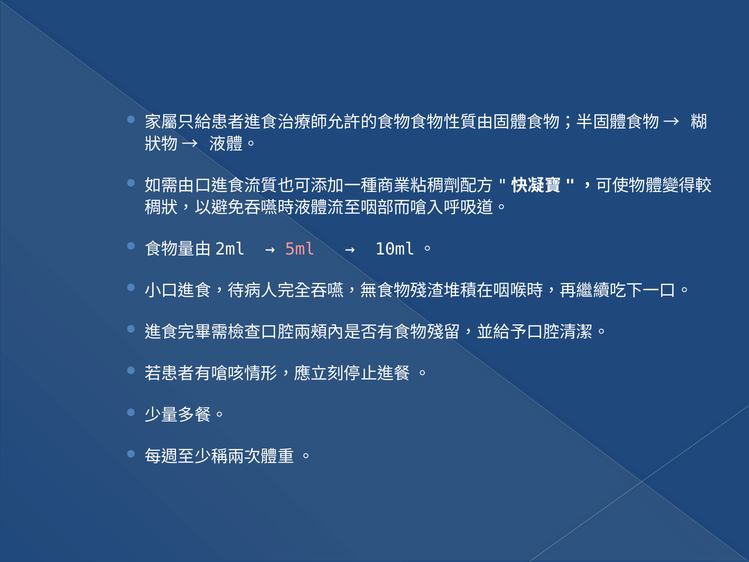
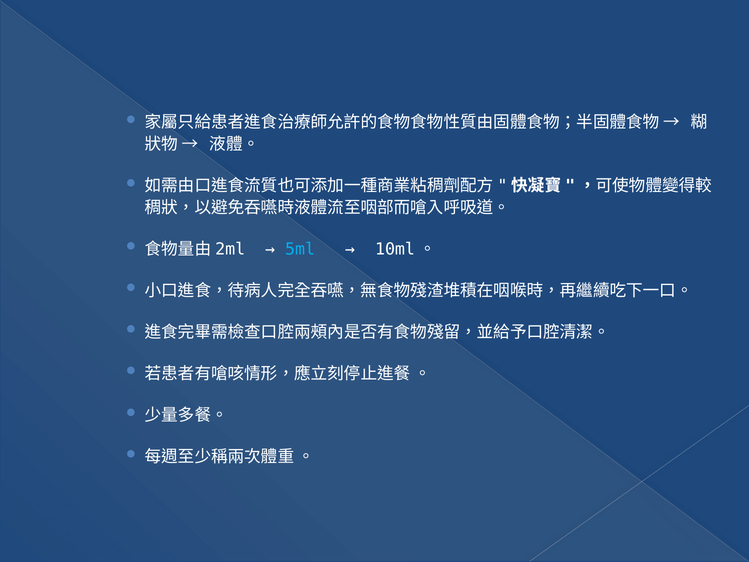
5ml colour: pink -> light blue (300, 249)
